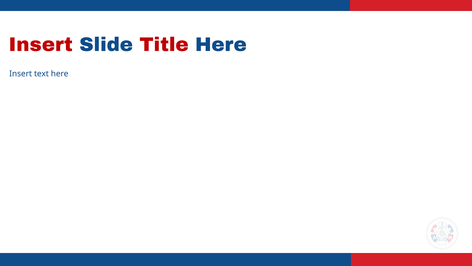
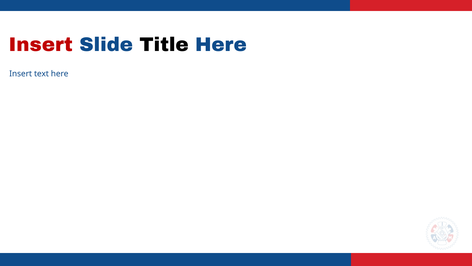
Title colour: red -> black (164, 44)
